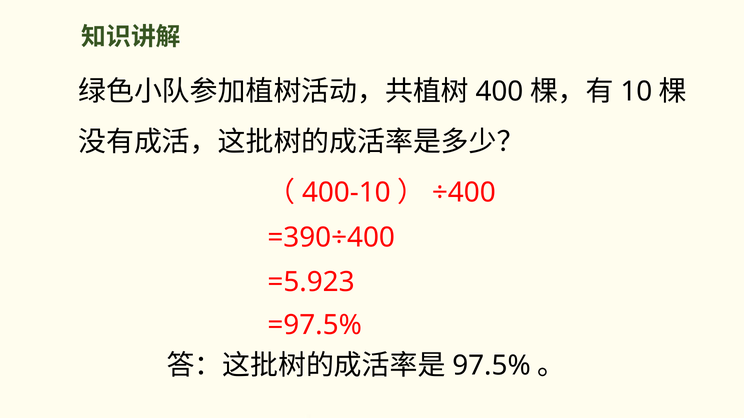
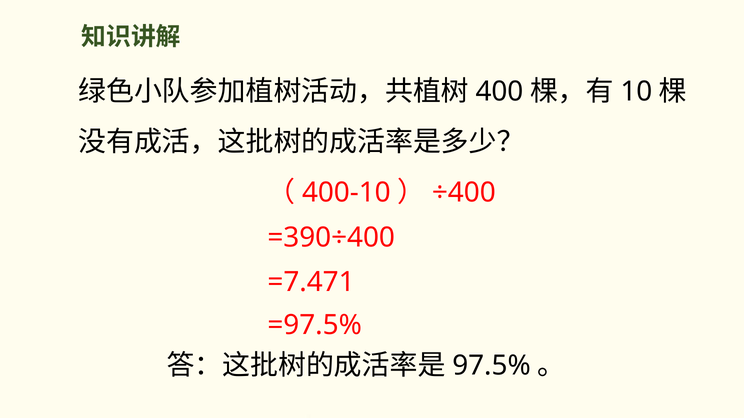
=5.923: =5.923 -> =7.471 (311, 282)
